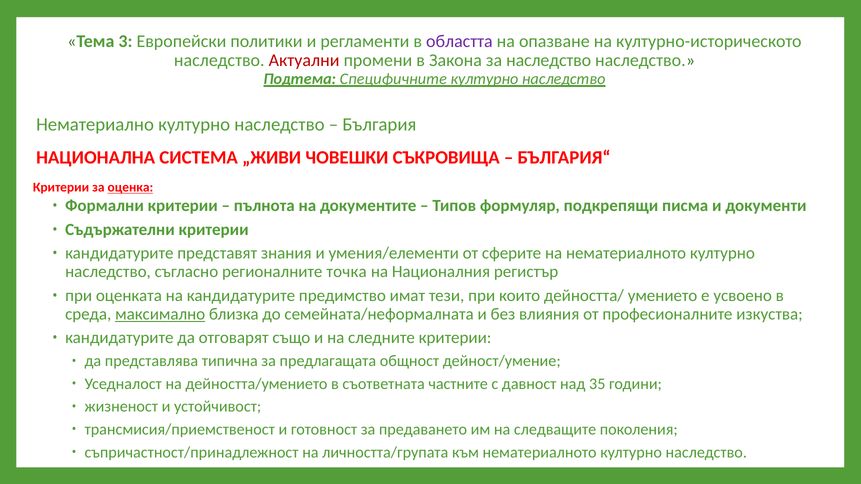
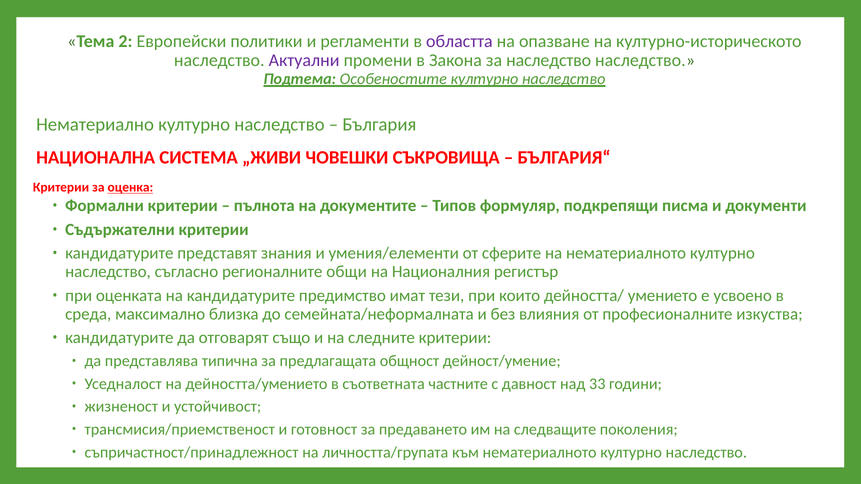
3: 3 -> 2 (125, 41)
Актуални colour: red -> purple (304, 61)
Специфичните: Специфичните -> Особеностите (393, 79)
точка: точка -> общи (347, 272)
максимално underline: present -> none (160, 314)
35: 35 -> 33 (597, 384)
